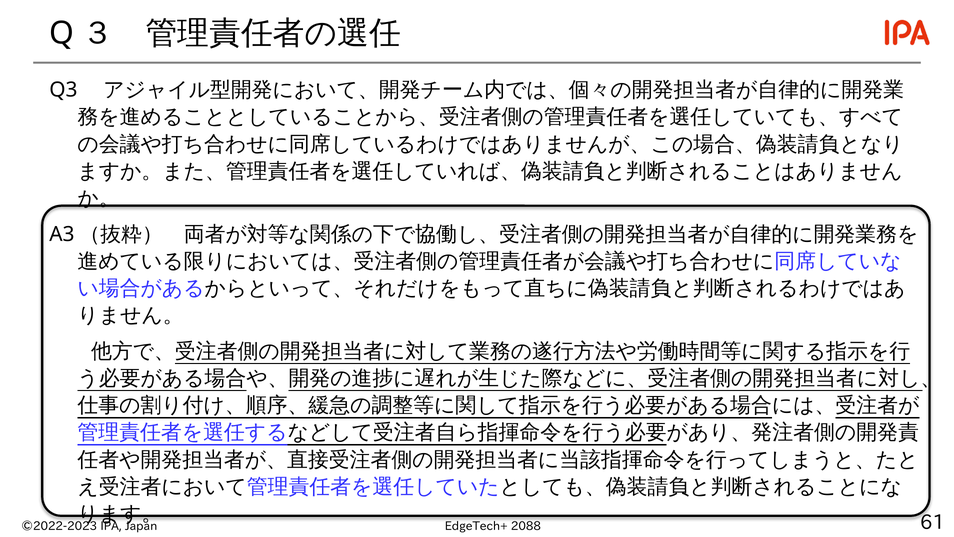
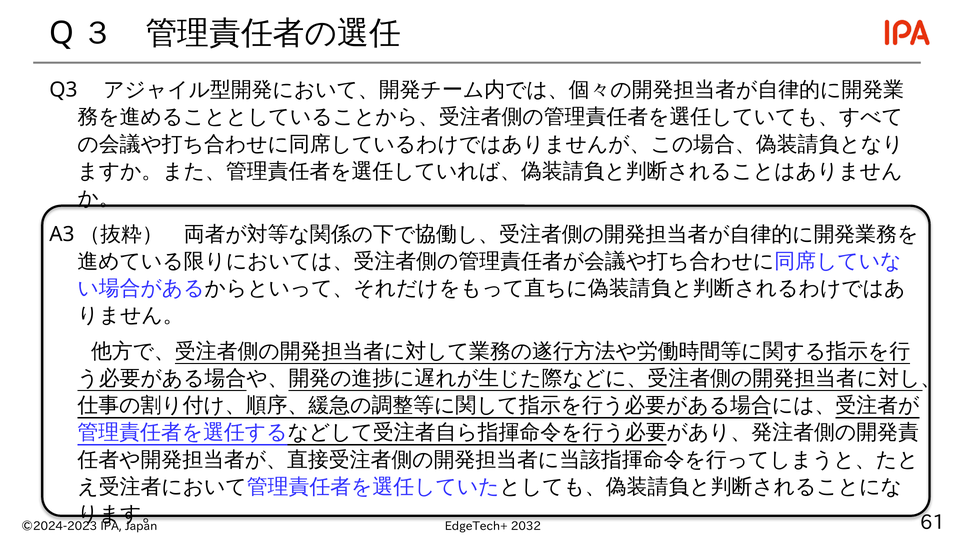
©2022-2023: ©2022-2023 -> ©2024-2023 (59, 526)
2088: 2088 -> 2032 (526, 526)
